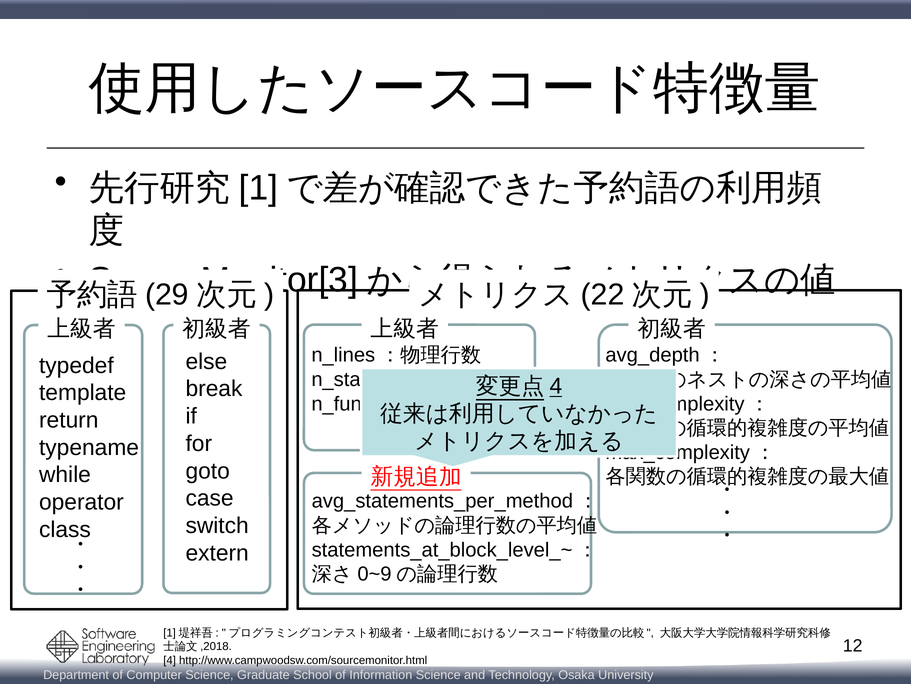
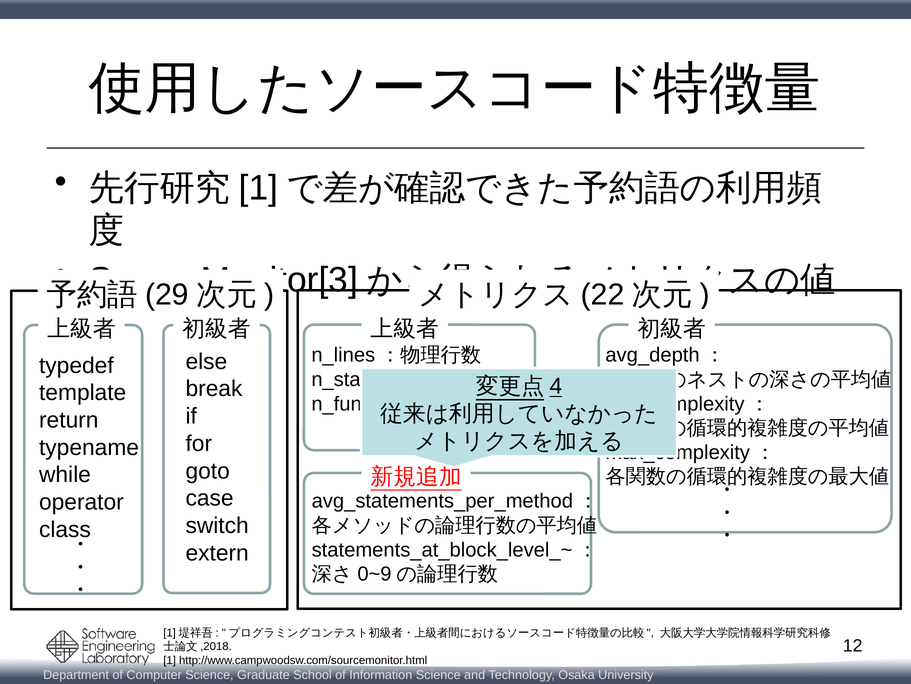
4: 4 -> 1 (170, 660)
